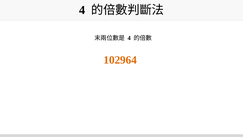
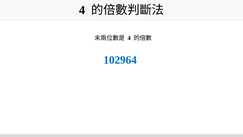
102964 colour: orange -> blue (120, 60)
